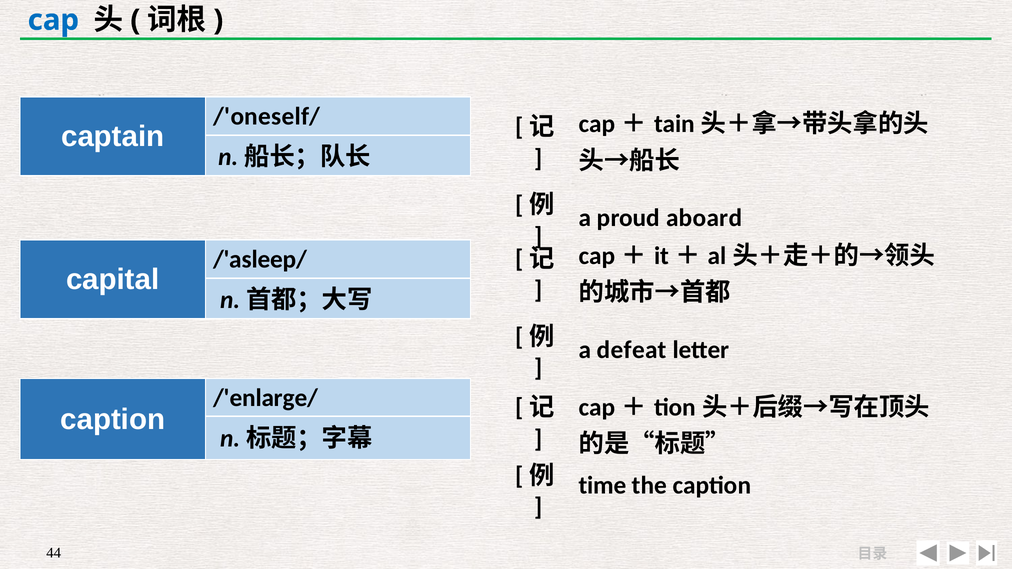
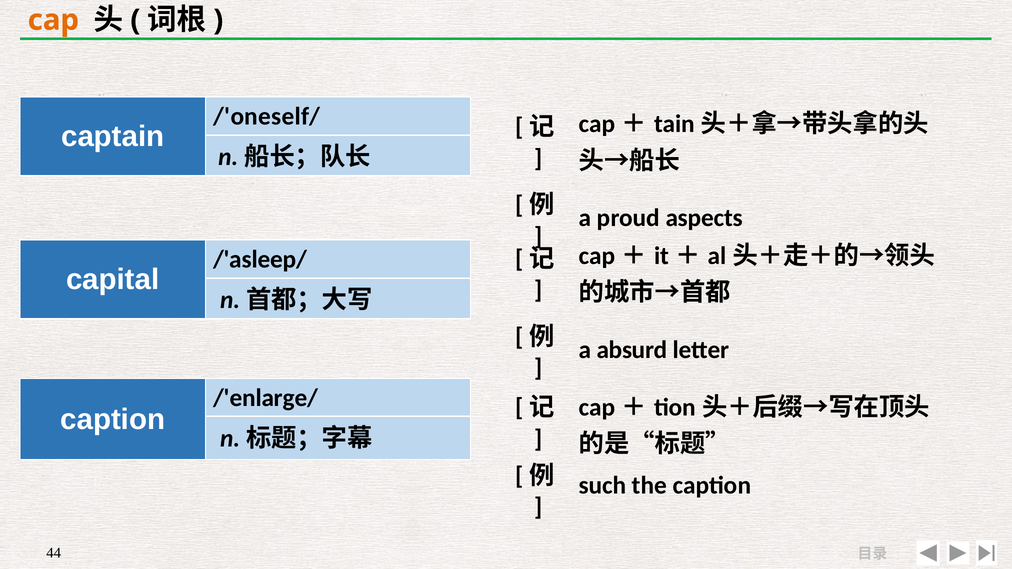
cap colour: blue -> orange (53, 20)
aboard: aboard -> aspects (704, 218)
defeat: defeat -> absurd (632, 350)
time: time -> such (603, 486)
